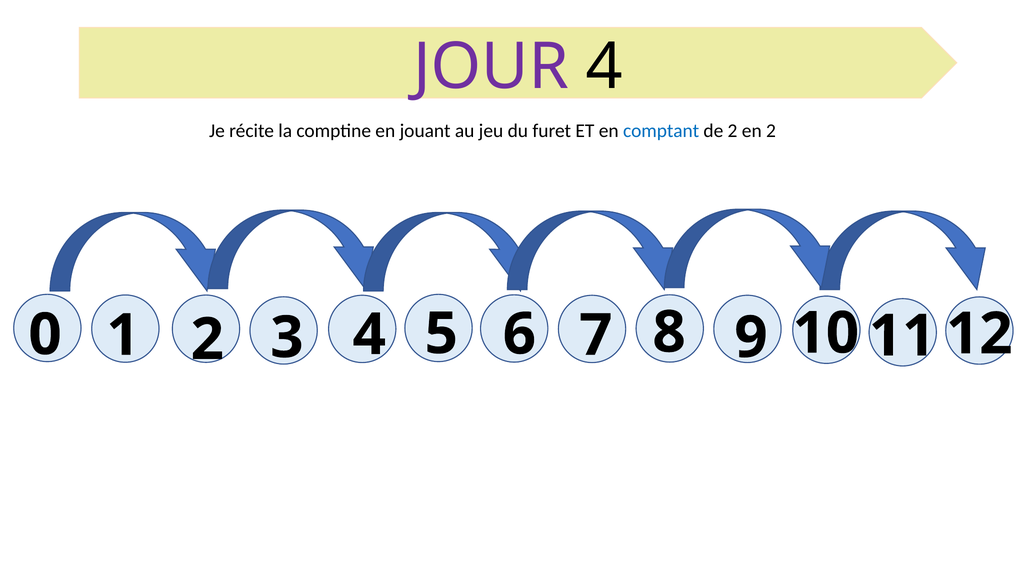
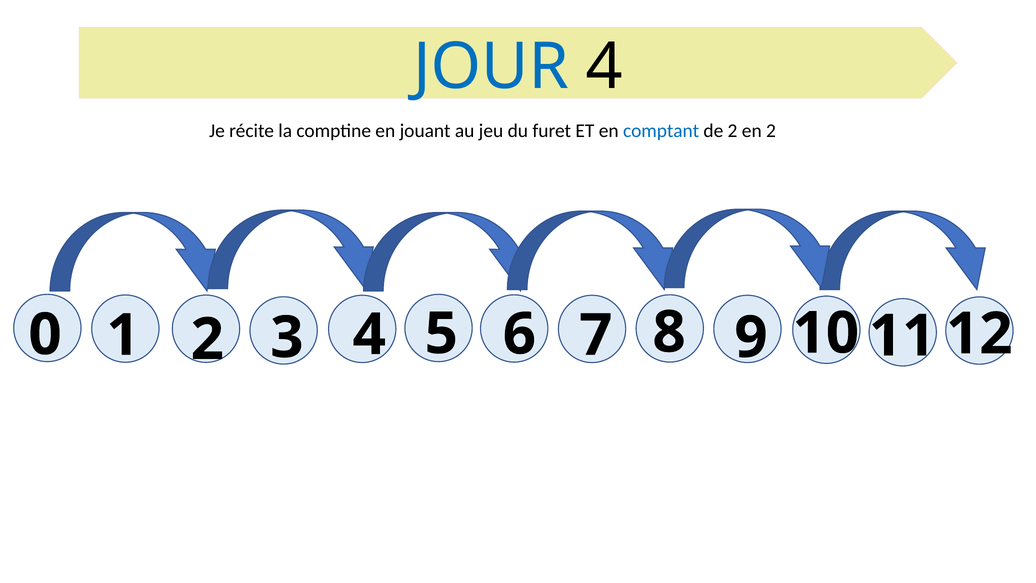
JOUR colour: purple -> blue (491, 67)
